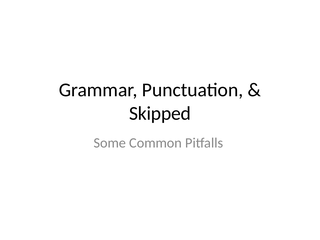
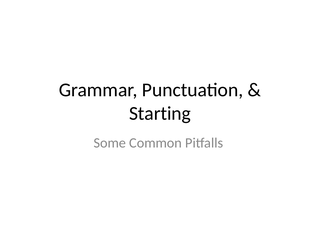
Skipped: Skipped -> Starting (160, 113)
